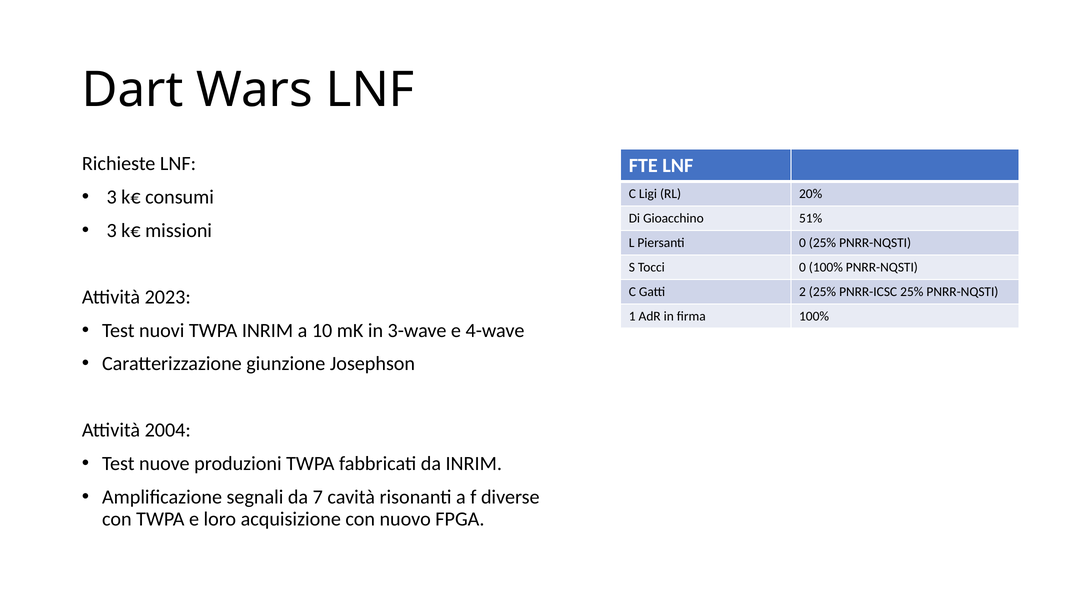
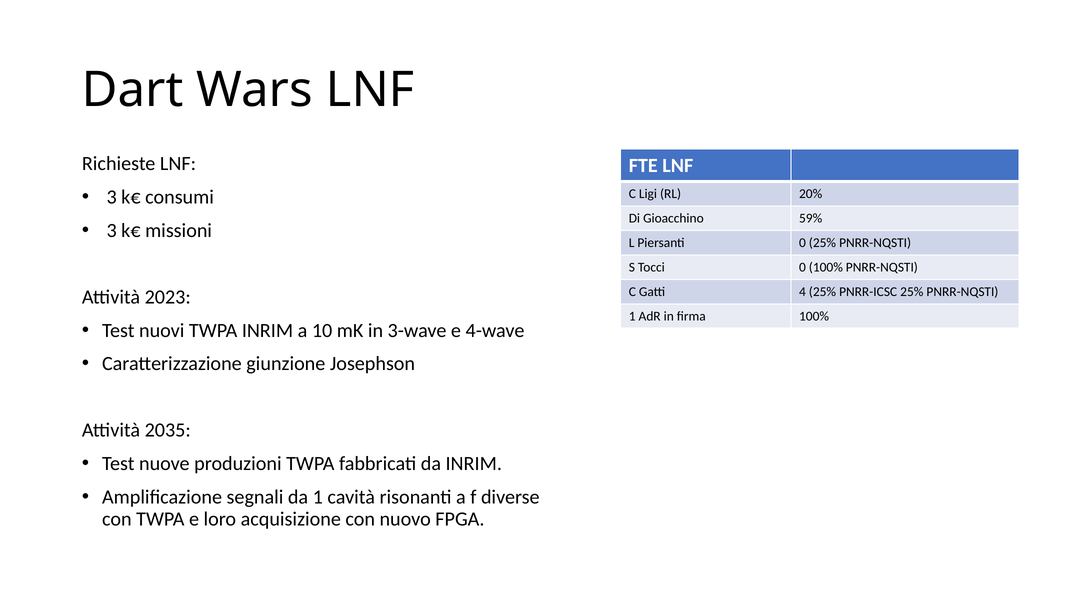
51%: 51% -> 59% (811, 219)
2: 2 -> 4 (802, 292)
2004: 2004 -> 2035 (168, 431)
da 7: 7 -> 1 (318, 498)
